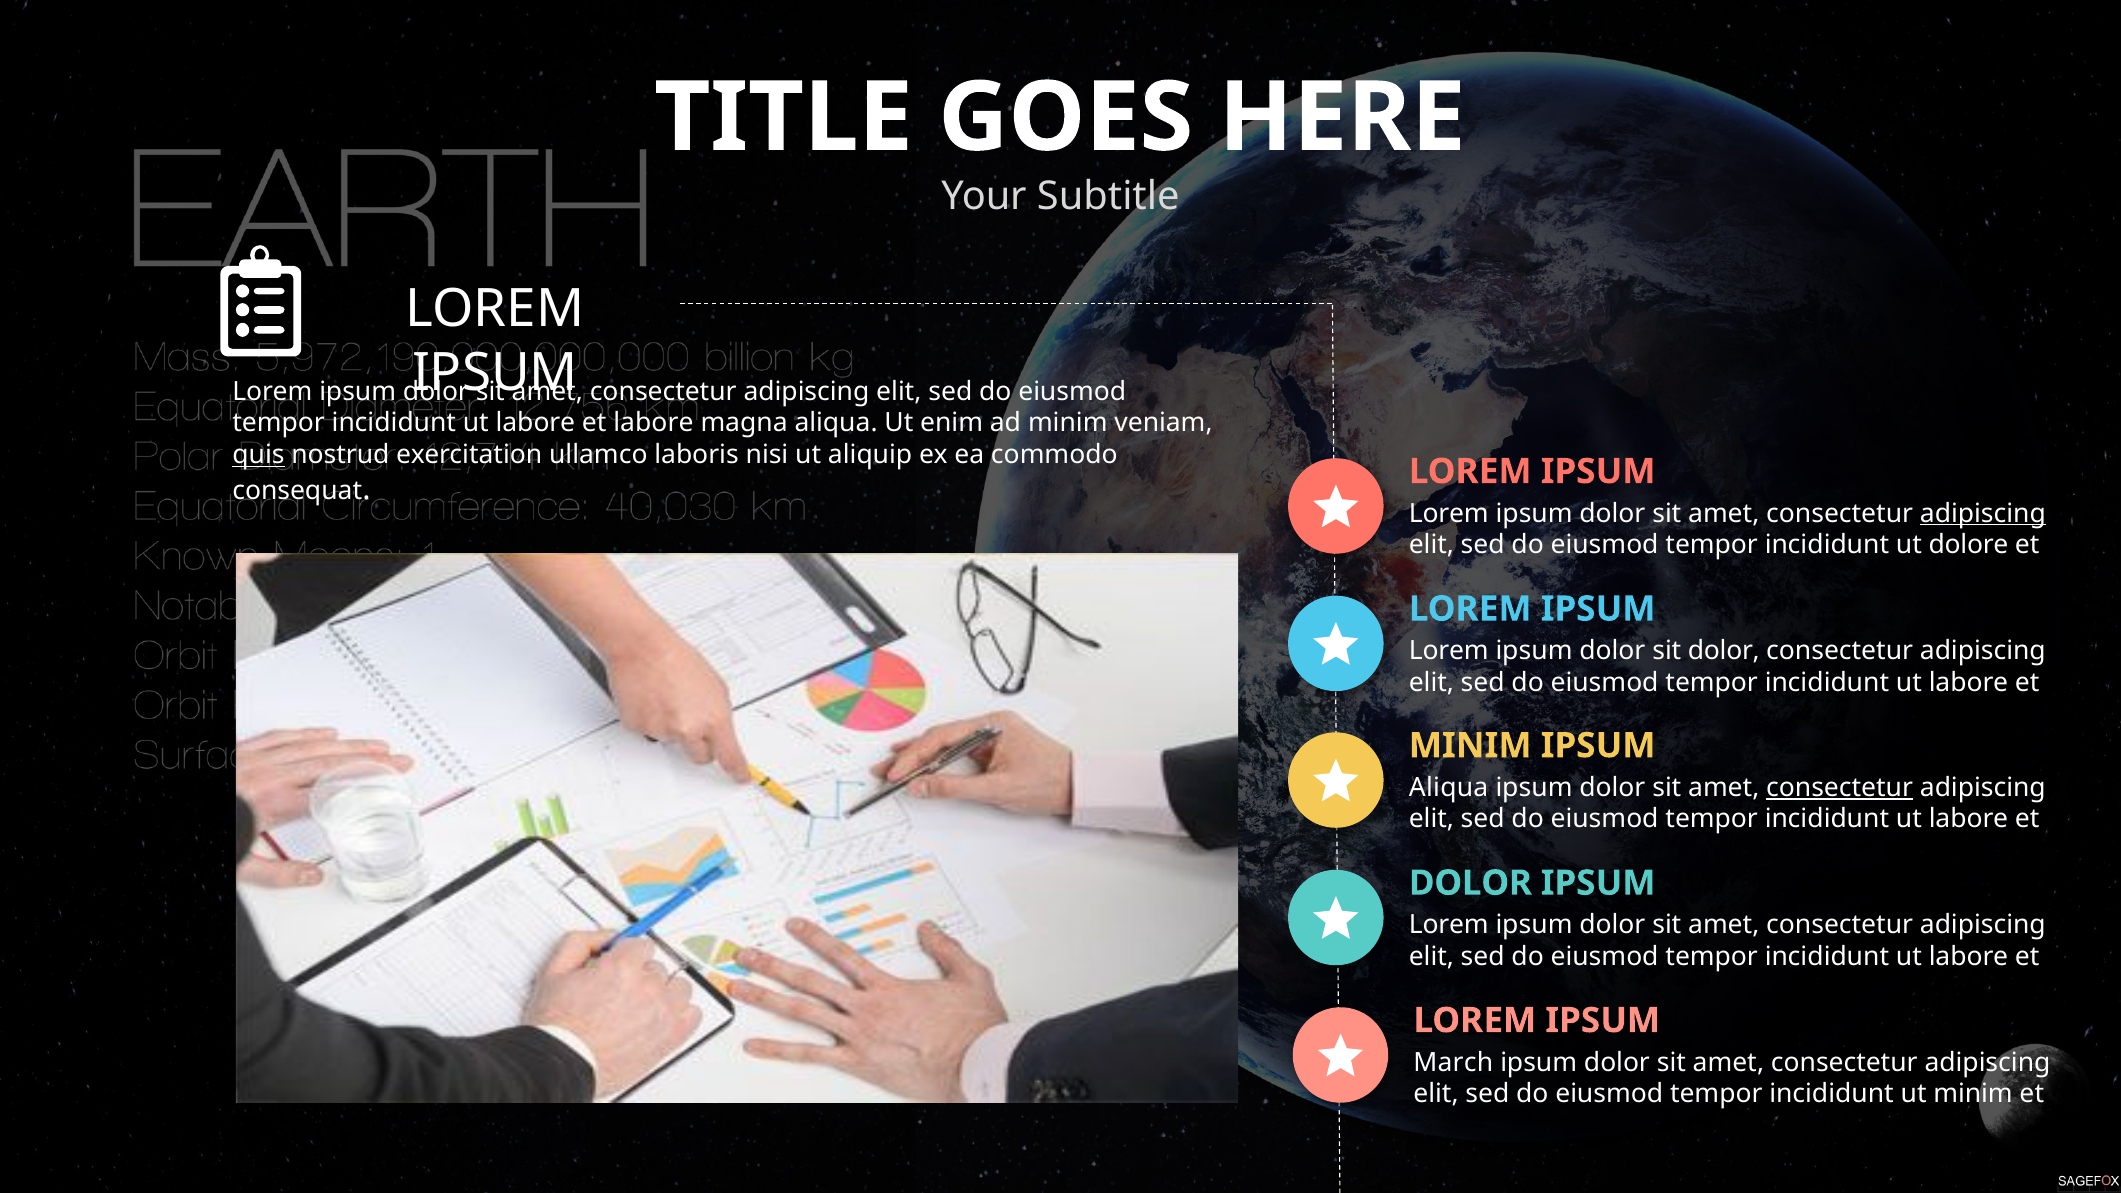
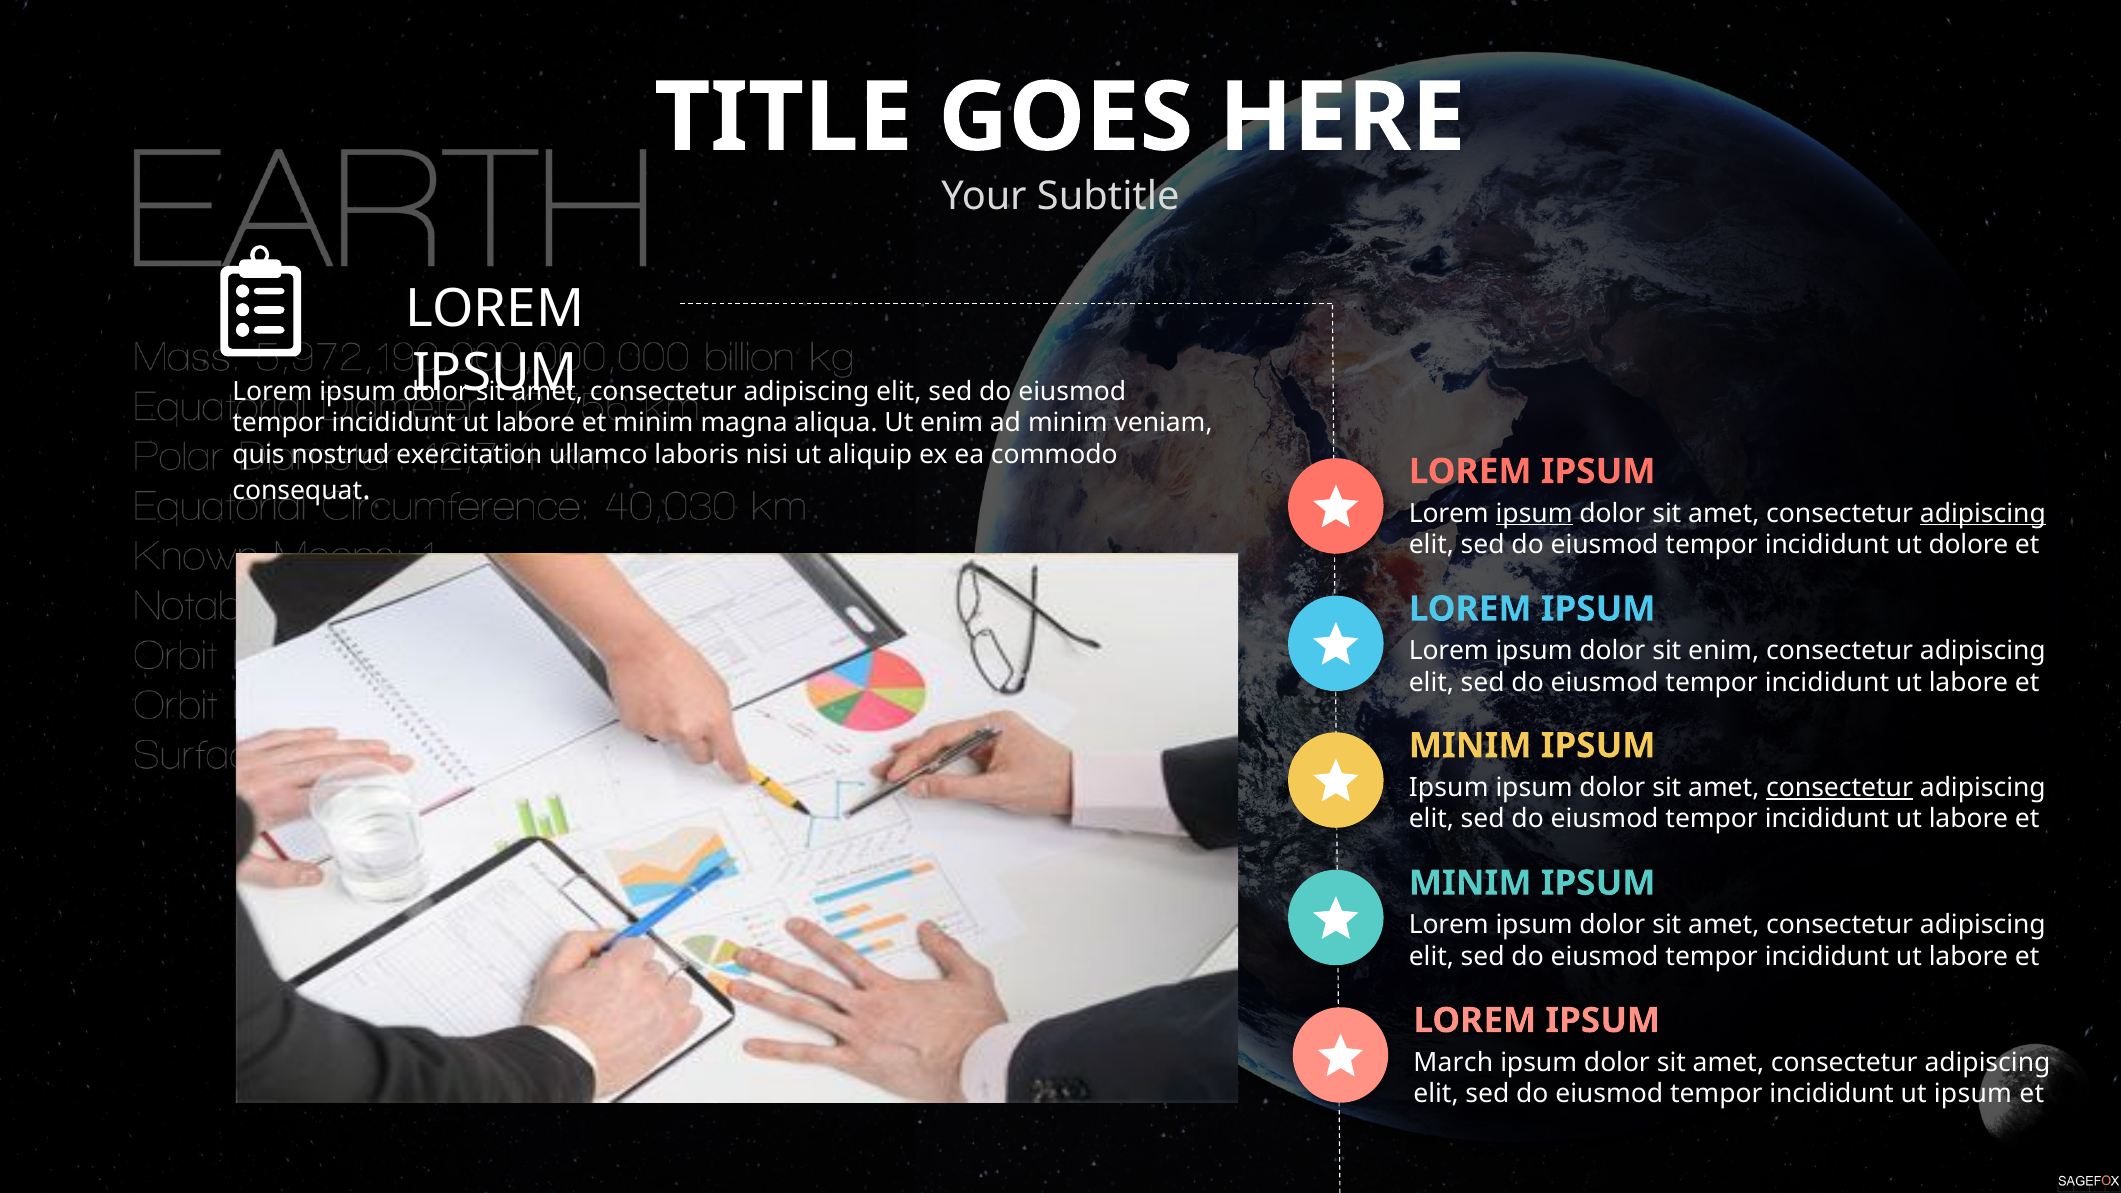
labore: labore -> minim (653, 423)
quis underline: present -> none (258, 455)
ipsum underline: none -> present (1534, 513)
sit dolor: dolor -> enim (1724, 651)
Aliqua: Aliqua -> Ipsum (1449, 787)
DOLOR: DOLOR -> MINIM (1470, 883)
ut minim: minim -> ipsum (1973, 1094)
